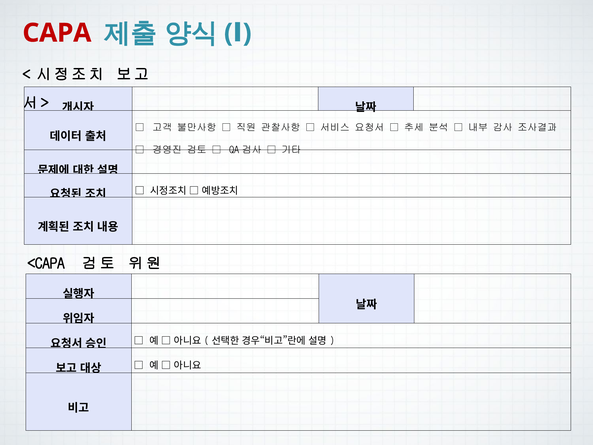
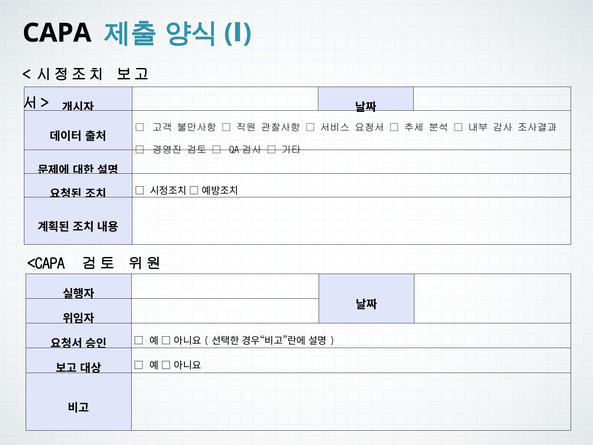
CAPA colour: red -> black (57, 33)
